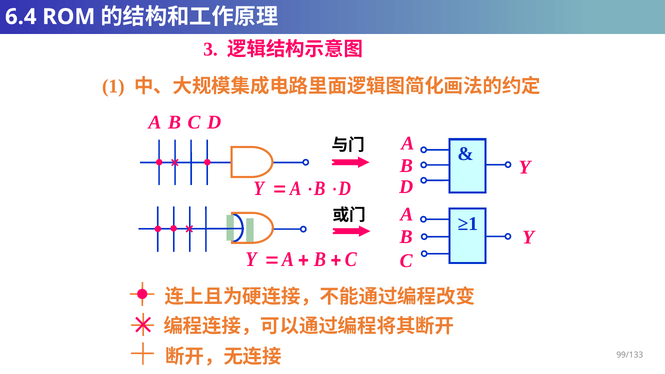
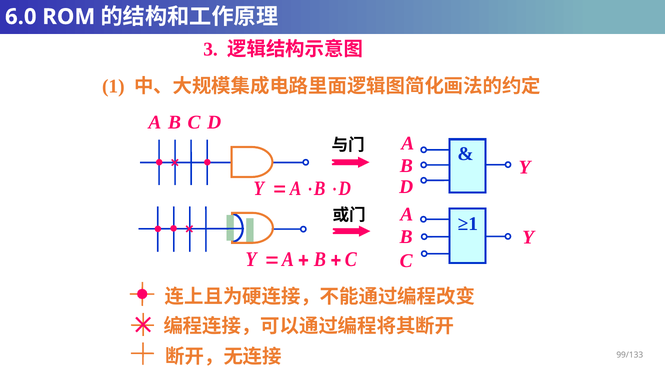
6.4: 6.4 -> 6.0 (21, 17)
